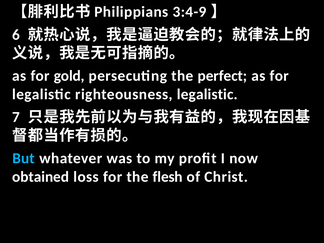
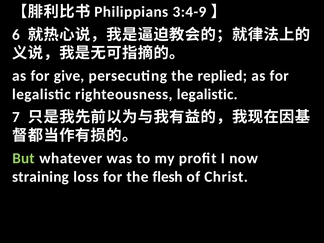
gold: gold -> give (69, 76)
perfect: perfect -> replied (222, 76)
But colour: light blue -> light green (24, 158)
obtained: obtained -> straining (41, 177)
